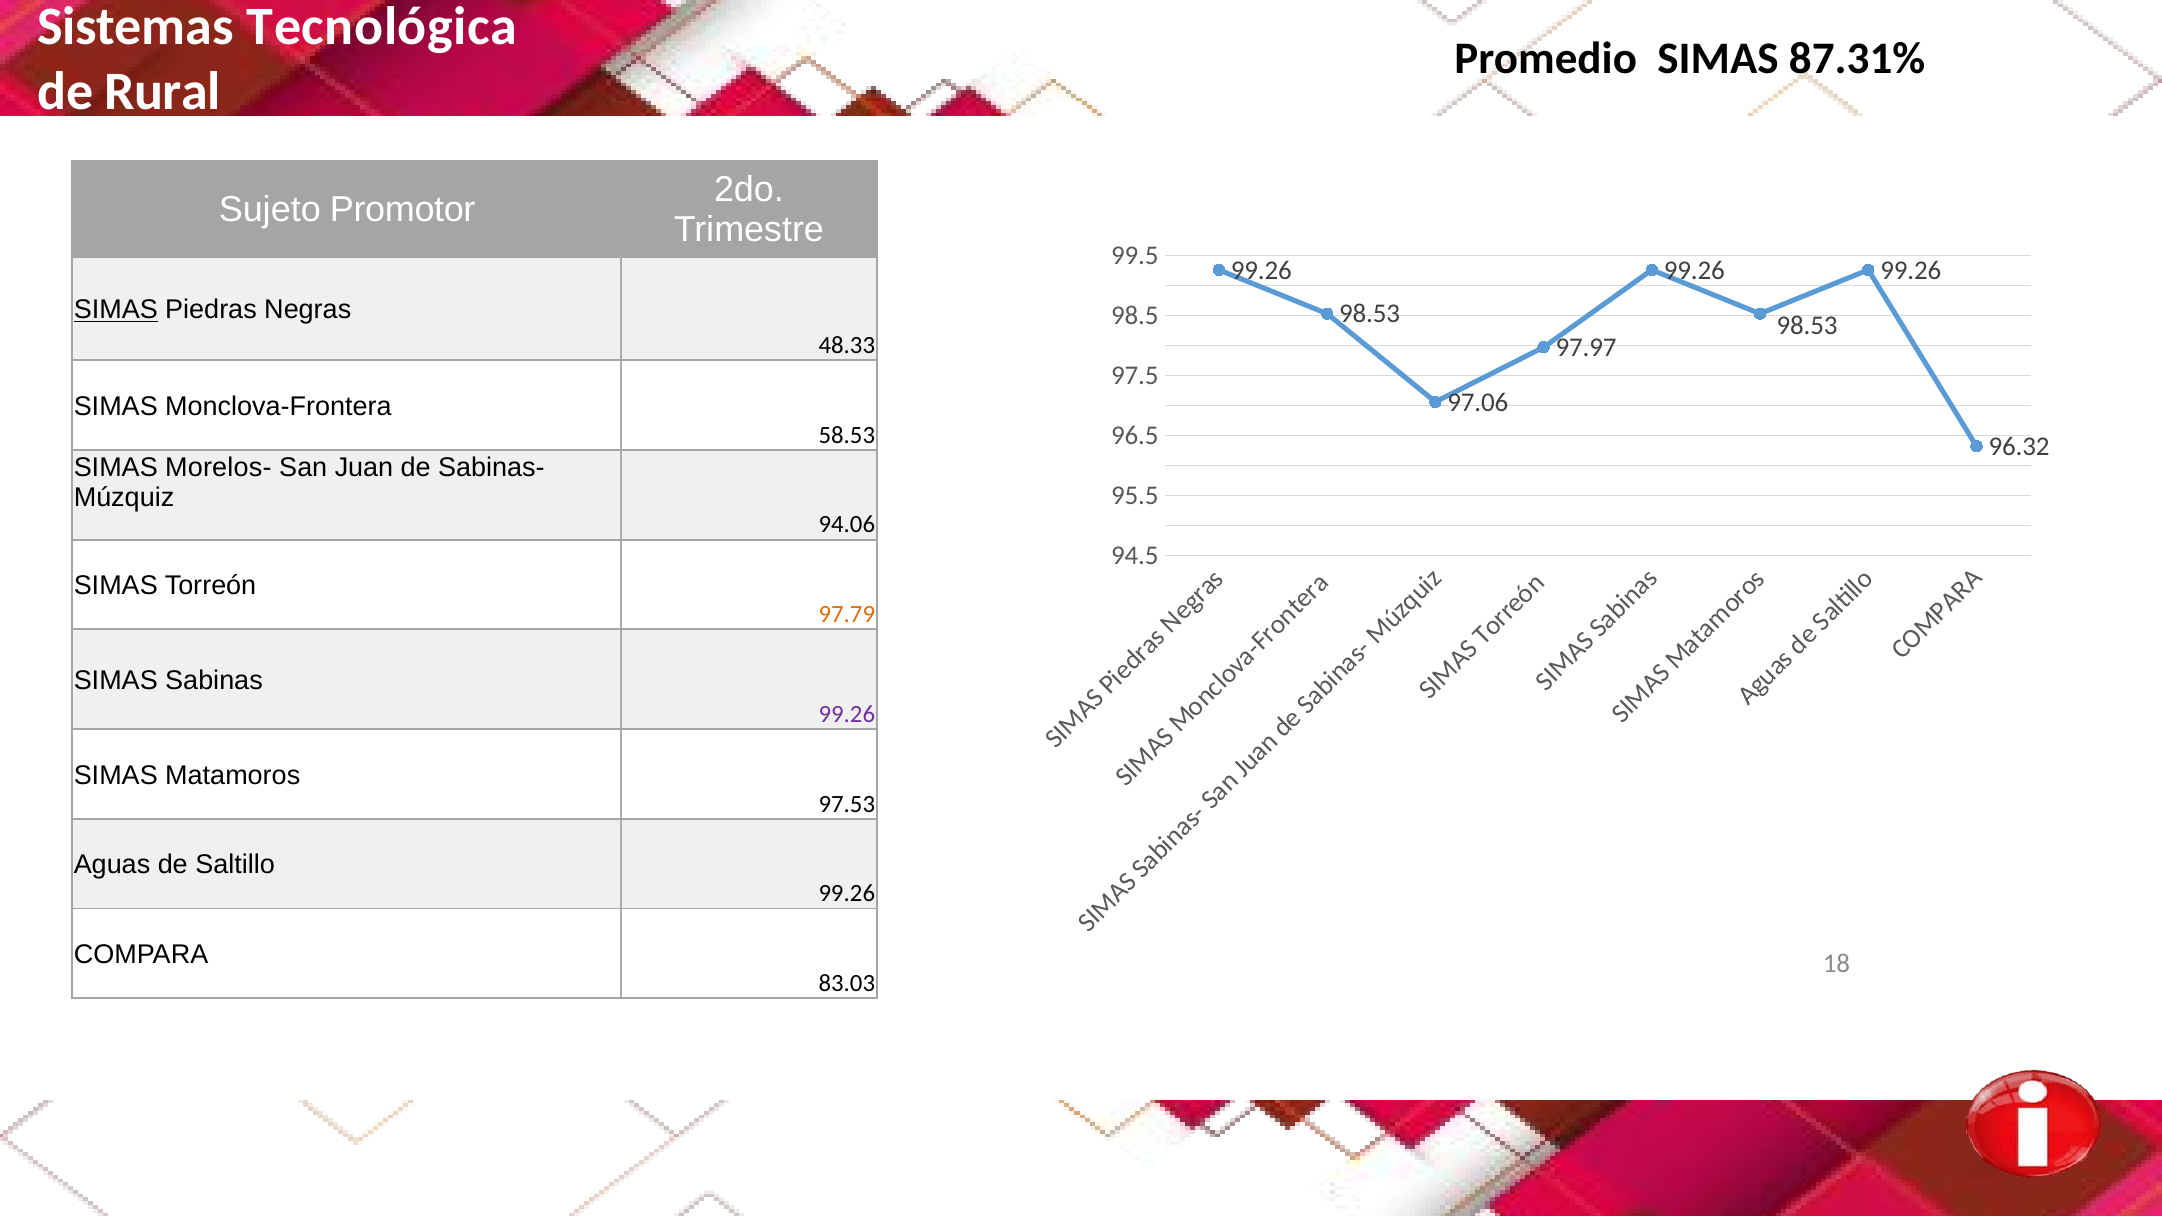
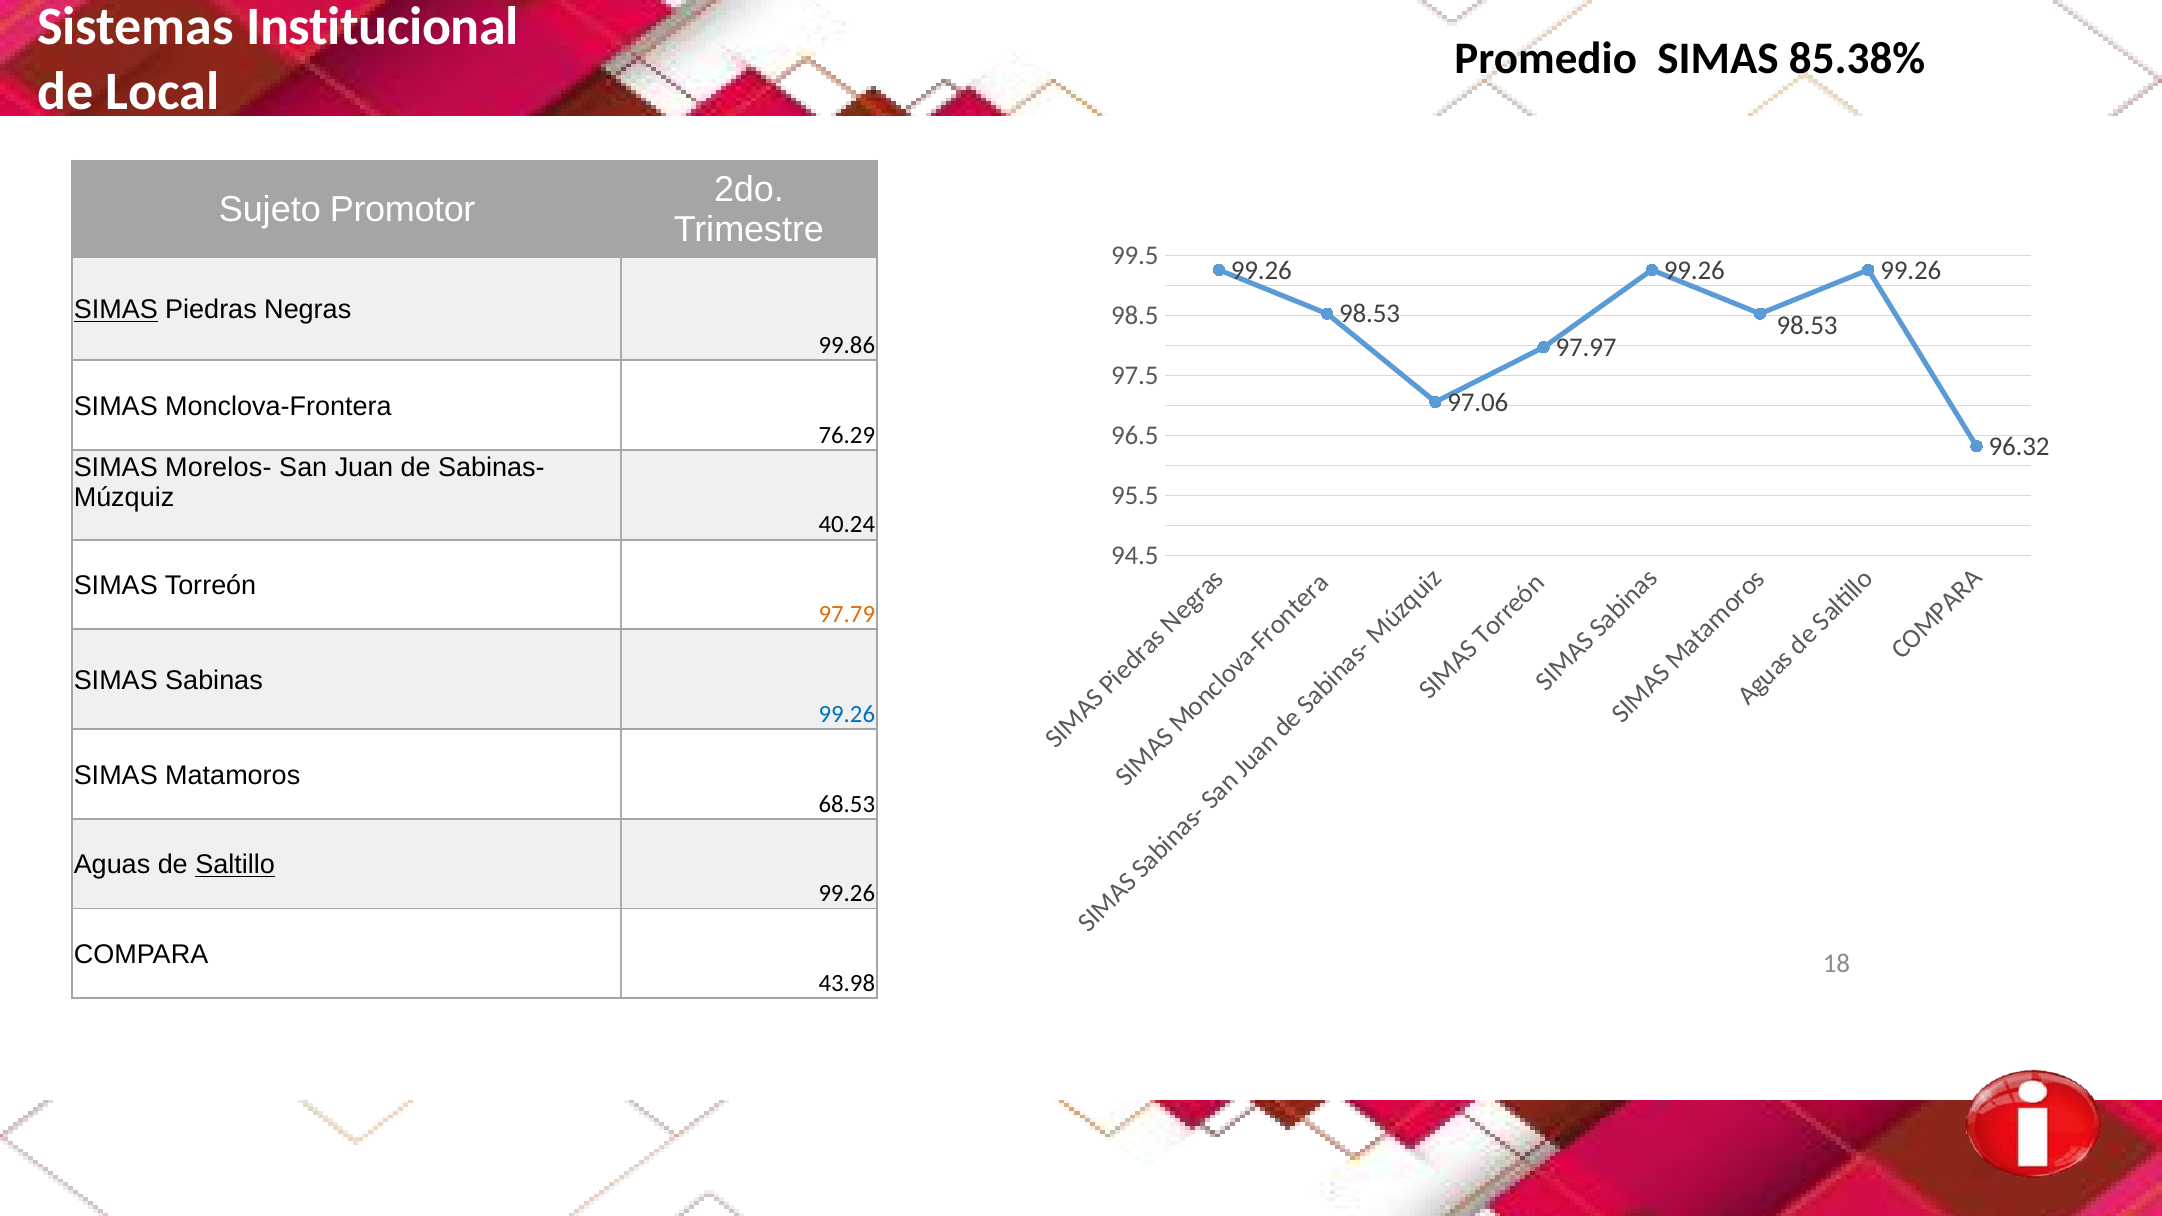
Tecnológica: Tecnológica -> Institucional (383, 27)
87.31%: 87.31% -> 85.38% (1857, 59)
Rural: Rural -> Local (162, 91)
48.33: 48.33 -> 99.86 (847, 345)
58.53: 58.53 -> 76.29 (847, 435)
94.06: 94.06 -> 40.24 (847, 525)
99.26 colour: purple -> blue (847, 714)
97.53: 97.53 -> 68.53 (847, 804)
Saltillo underline: none -> present (235, 865)
83.03: 83.03 -> 43.98 (847, 983)
